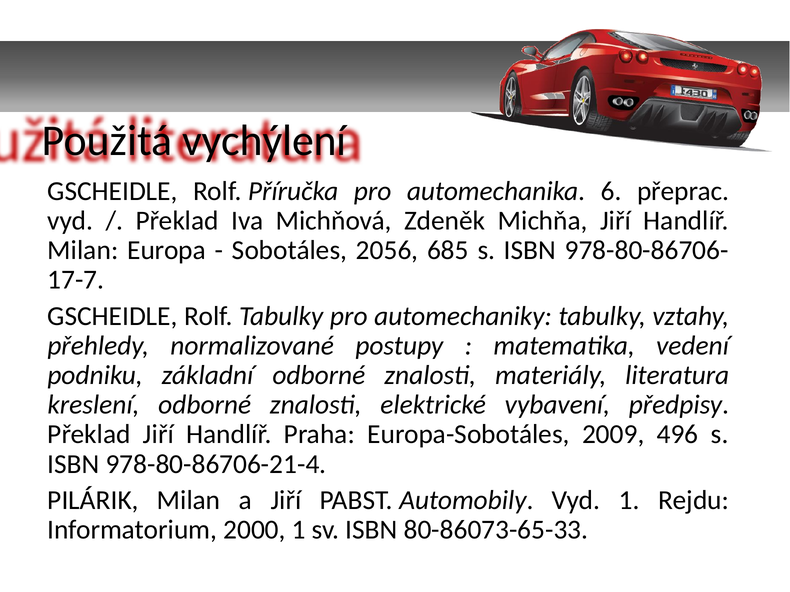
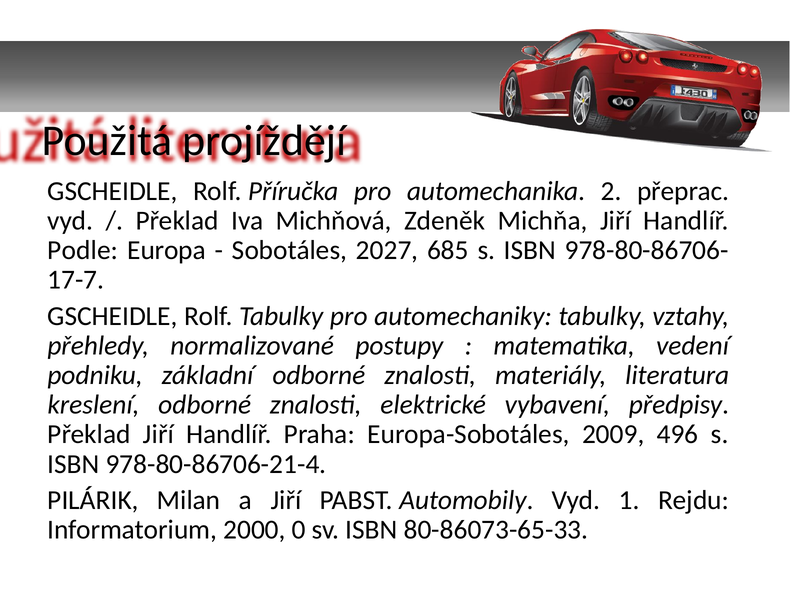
vychýlení: vychýlení -> projíždějí (264, 141)
6: 6 -> 2 (611, 191)
Milan: Milan -> Podle (83, 250)
2056: 2056 -> 2027 (387, 250)
2000 1: 1 -> 0 (299, 530)
